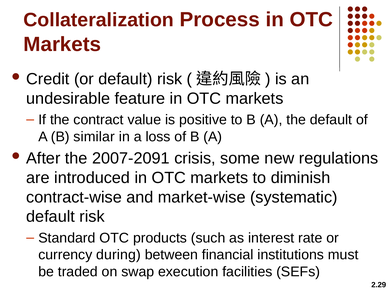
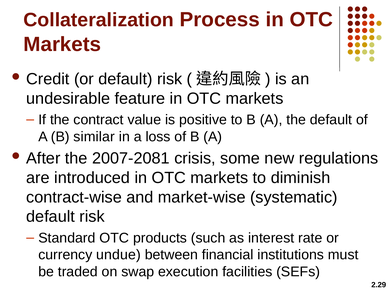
2007-2091: 2007-2091 -> 2007-2081 (131, 159)
during: during -> undue (118, 255)
